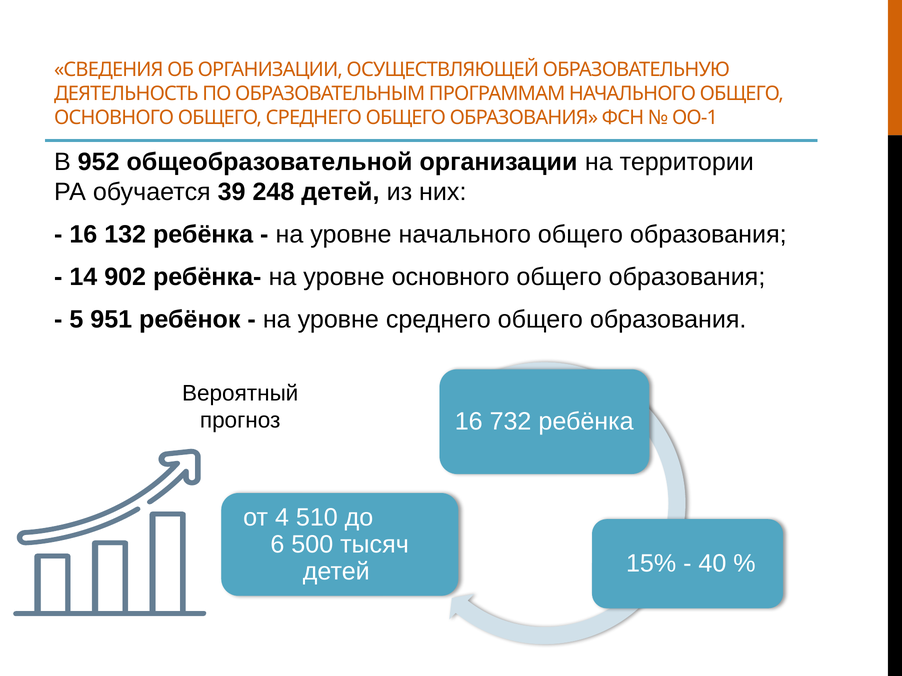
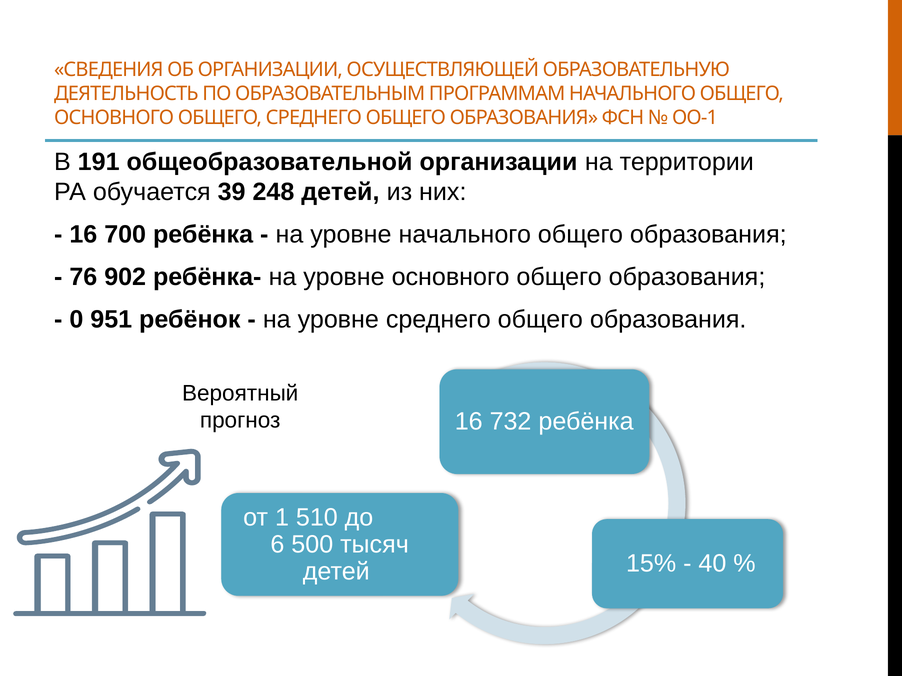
952: 952 -> 191 (99, 162)
132: 132 -> 700 (125, 235)
14: 14 -> 76 (83, 277)
5: 5 -> 0 (76, 320)
4: 4 -> 1 (282, 518)
